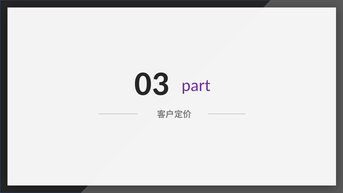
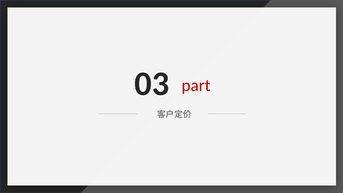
part colour: purple -> red (196, 86)
